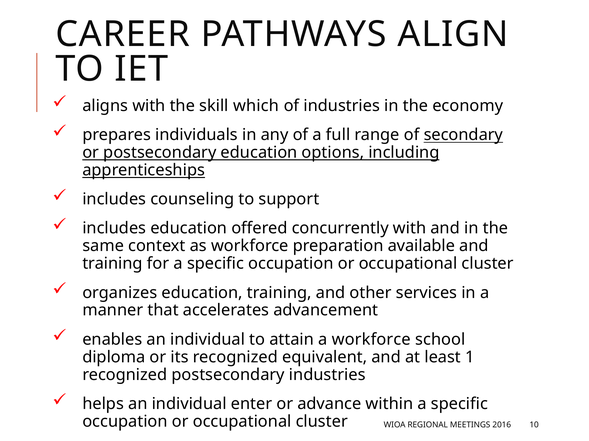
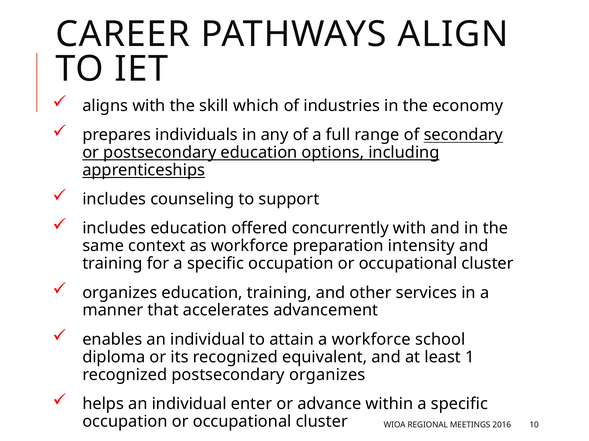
available: available -> intensity (421, 246)
postsecondary industries: industries -> organizes (327, 375)
